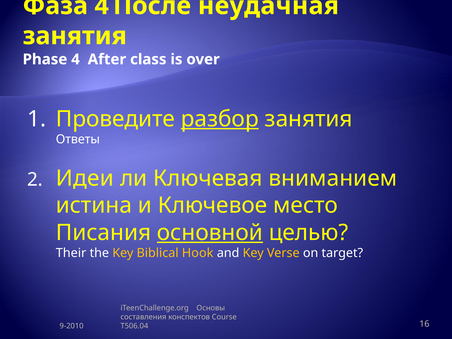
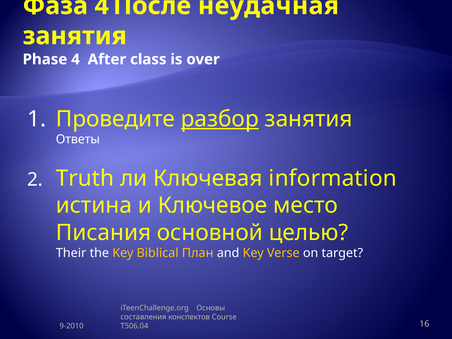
Идеи: Идеи -> Truth (85, 178)
вниманием: вниманием -> information (333, 178)
основной underline: present -> none (210, 233)
Hook: Hook -> План (198, 253)
